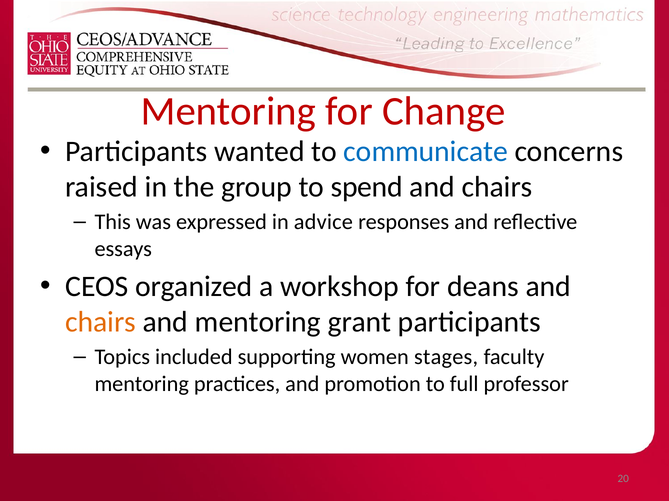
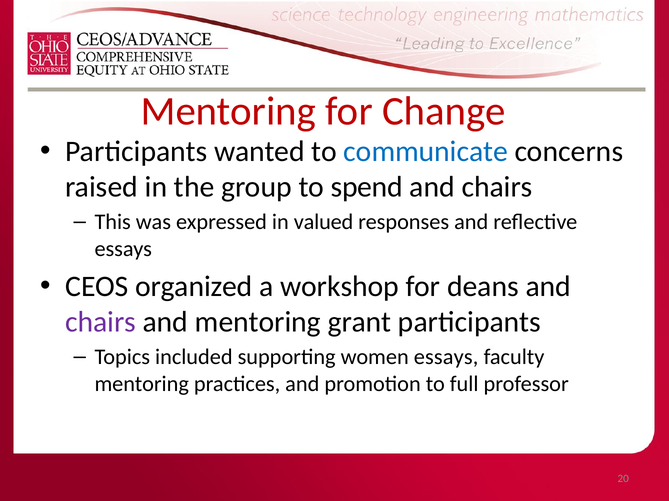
advice: advice -> valued (324, 222)
chairs colour: orange -> purple (101, 322)
women stages: stages -> essays (446, 358)
